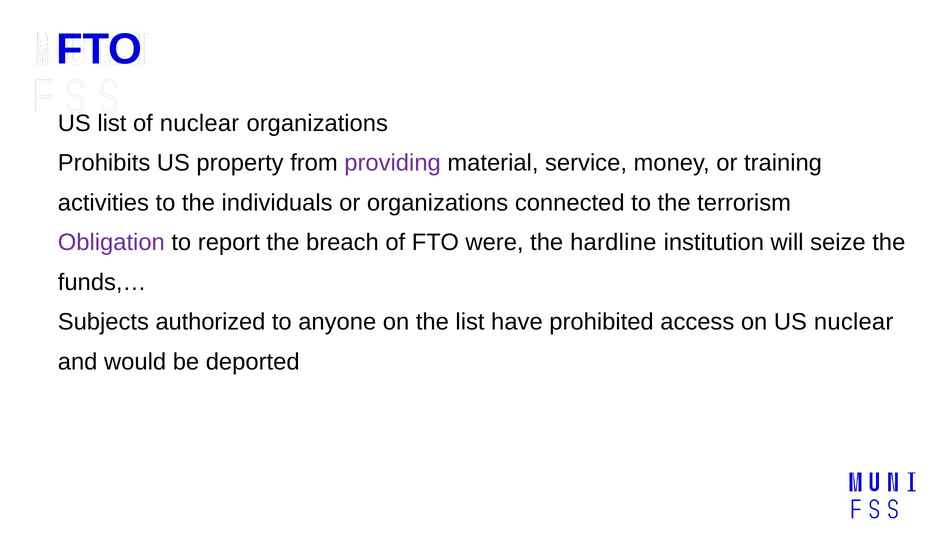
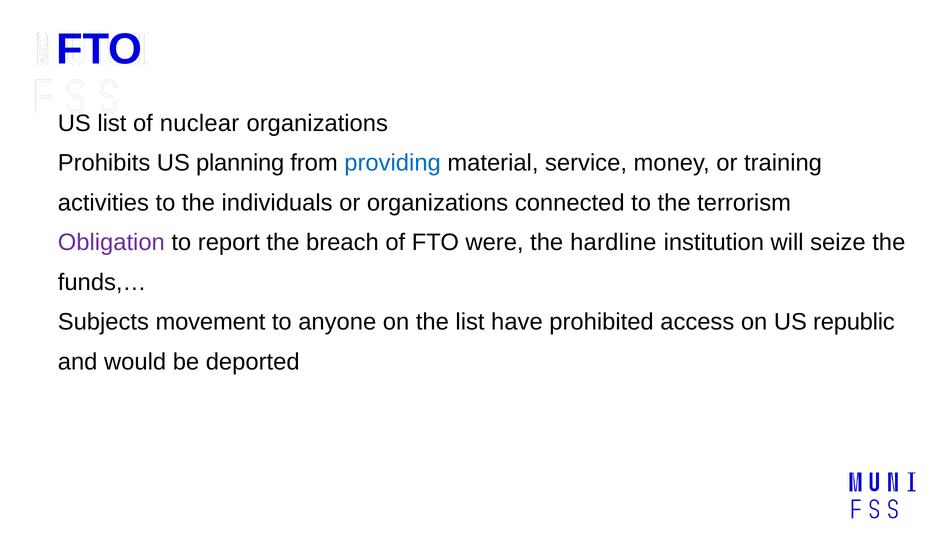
property: property -> planning (240, 163)
providing colour: purple -> blue (393, 163)
authorized: authorized -> movement (210, 322)
US nuclear: nuclear -> republic (854, 322)
